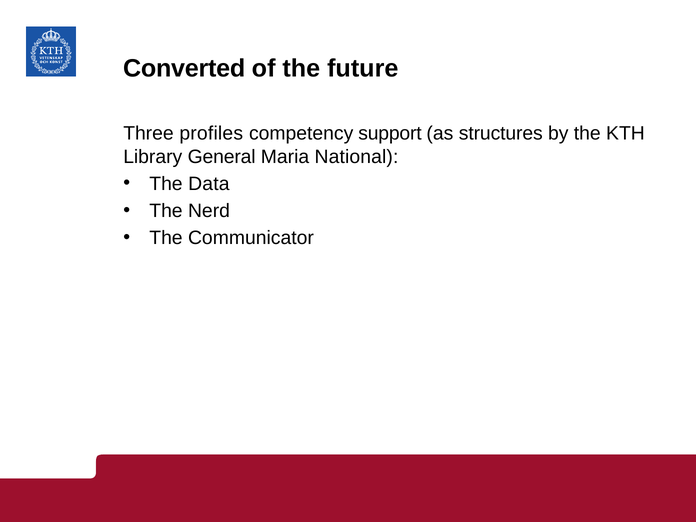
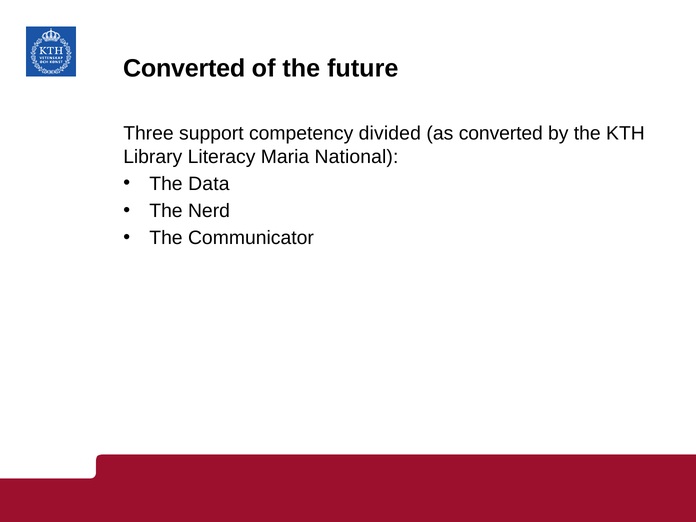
profiles: profiles -> support (211, 133)
support: support -> divided (390, 133)
as structures: structures -> converted (501, 133)
General: General -> Literacy (222, 157)
